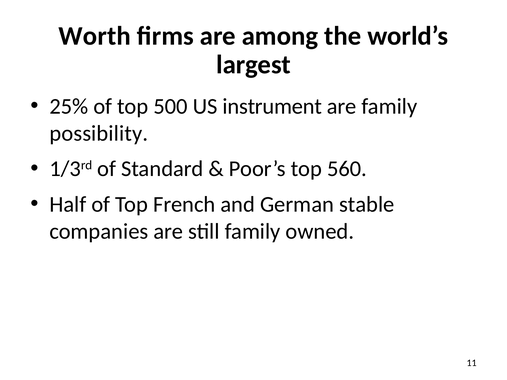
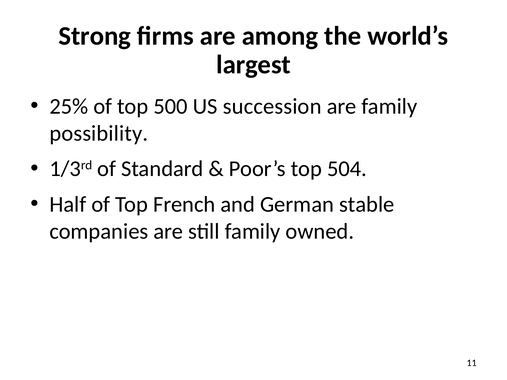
Worth: Worth -> Strong (95, 36)
instrument: instrument -> succession (272, 106)
560: 560 -> 504 (347, 169)
